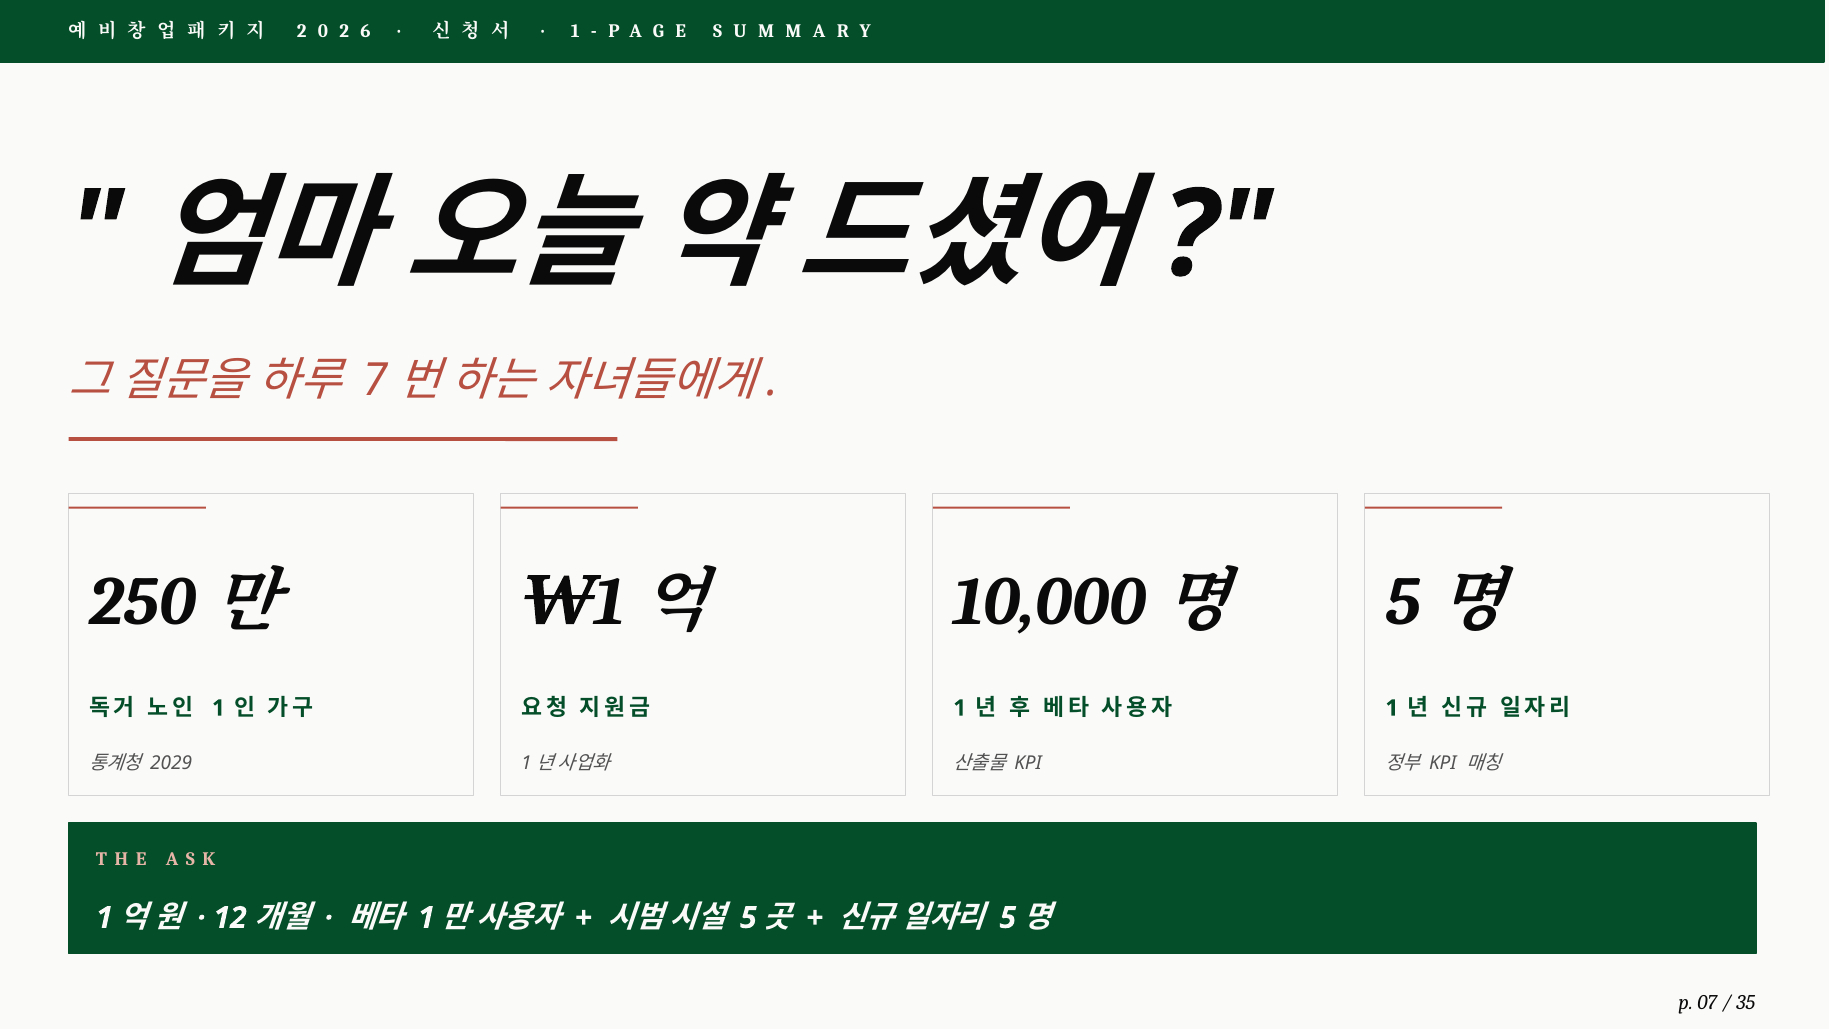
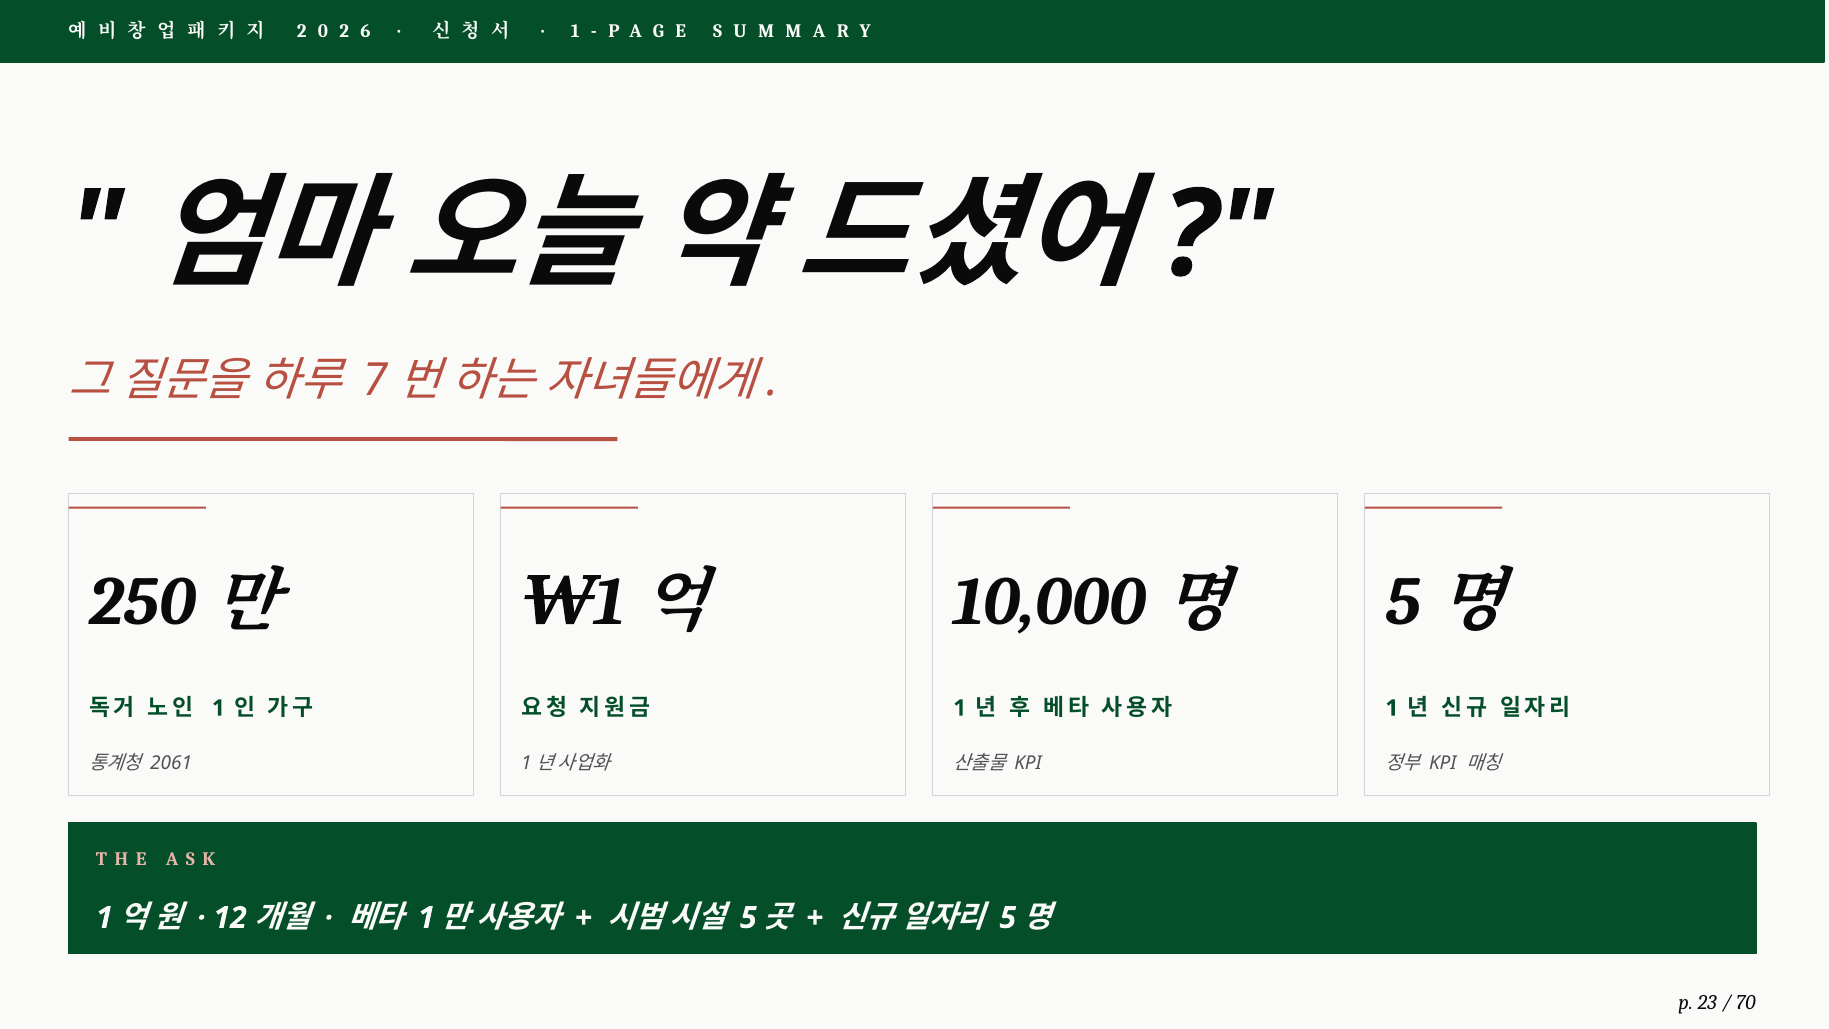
2029: 2029 -> 2061 (171, 763)
07: 07 -> 23 (1707, 1003)
35: 35 -> 70 (1746, 1003)
